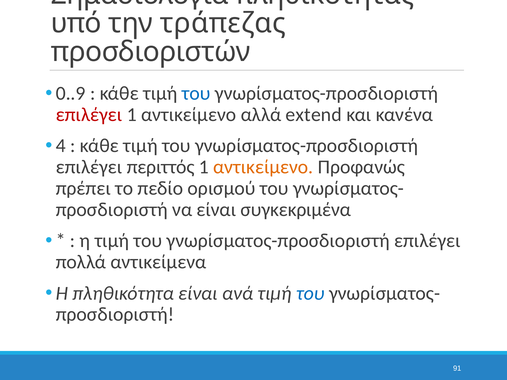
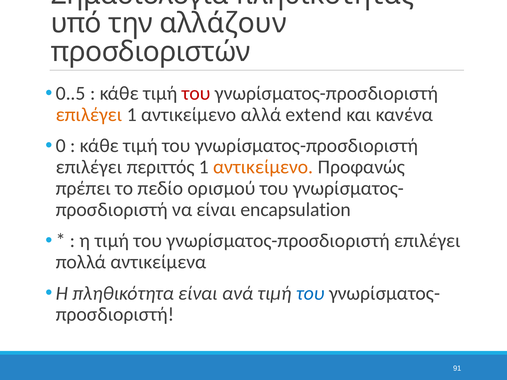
τράπεζας: τράπεζας -> αλλάζουν (223, 23)
0..9: 0..9 -> 0..5 (71, 93)
του colour: blue -> red (196, 93)
επιλέγει colour: red -> orange (89, 115)
4: 4 -> 0 (61, 146)
συγκεκριμένα: συγκεκριμένα -> encapsulation (296, 210)
